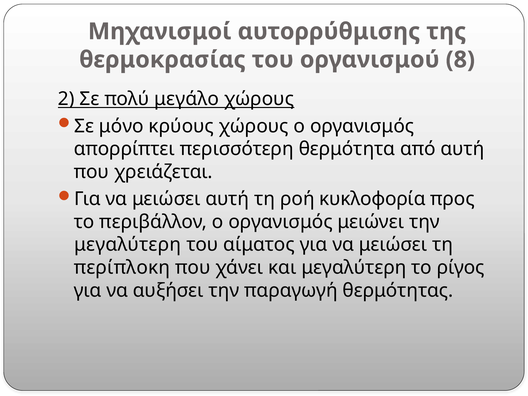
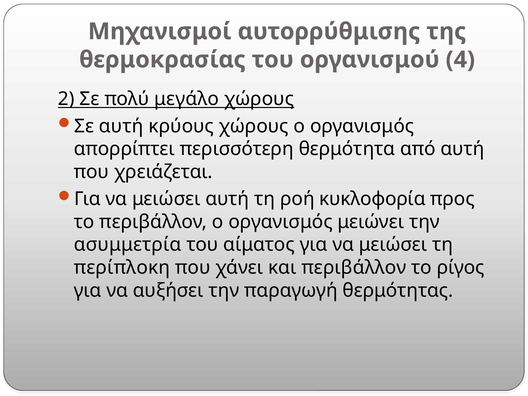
8: 8 -> 4 (460, 60)
Σε μόνο: μόνο -> αυτή (121, 126)
μεγαλύτερη: μεγαλύτερη -> ασυμμετρία (128, 245)
και μεγαλύτερη: μεγαλύτερη -> περιβάλλον (354, 268)
